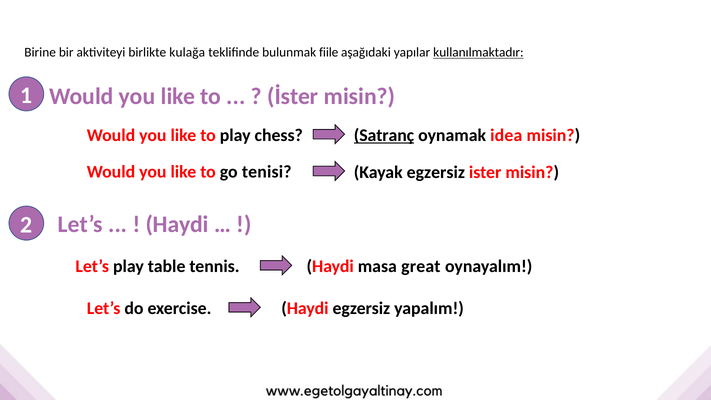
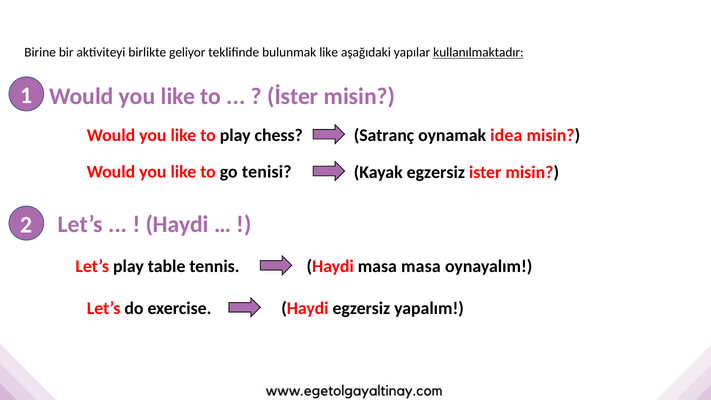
kulağa: kulağa -> geliyor (187, 53)
bulunmak fiile: fiile -> like (329, 53)
Satranç underline: present -> none (384, 135)
masa great: great -> masa (421, 266)
